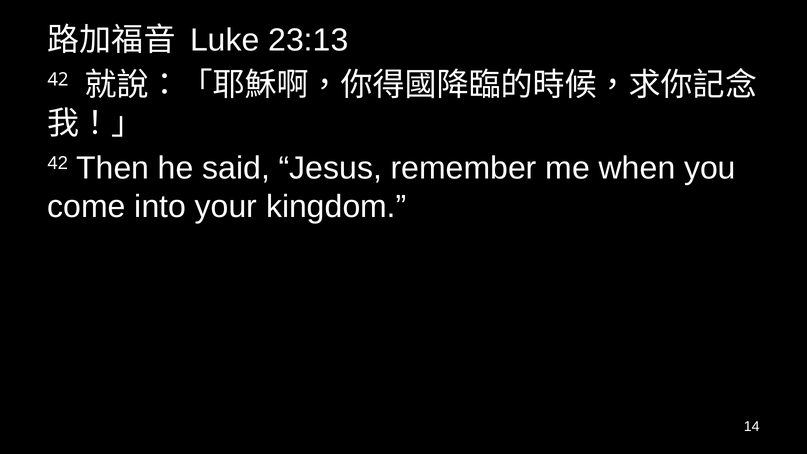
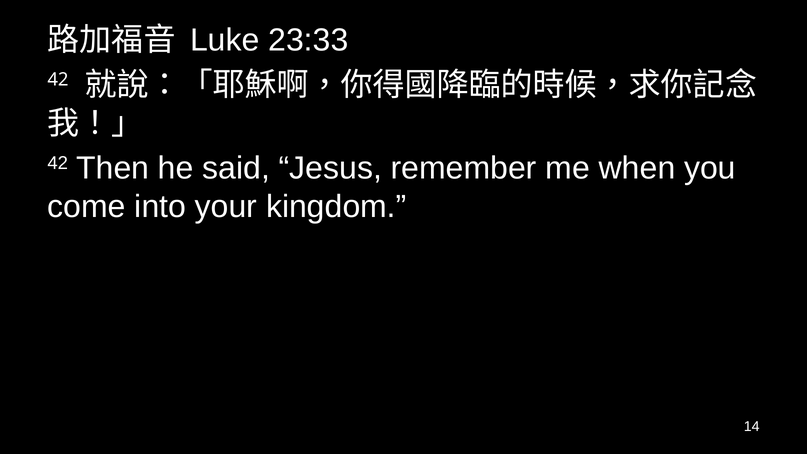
23:13: 23:13 -> 23:33 (308, 40)
